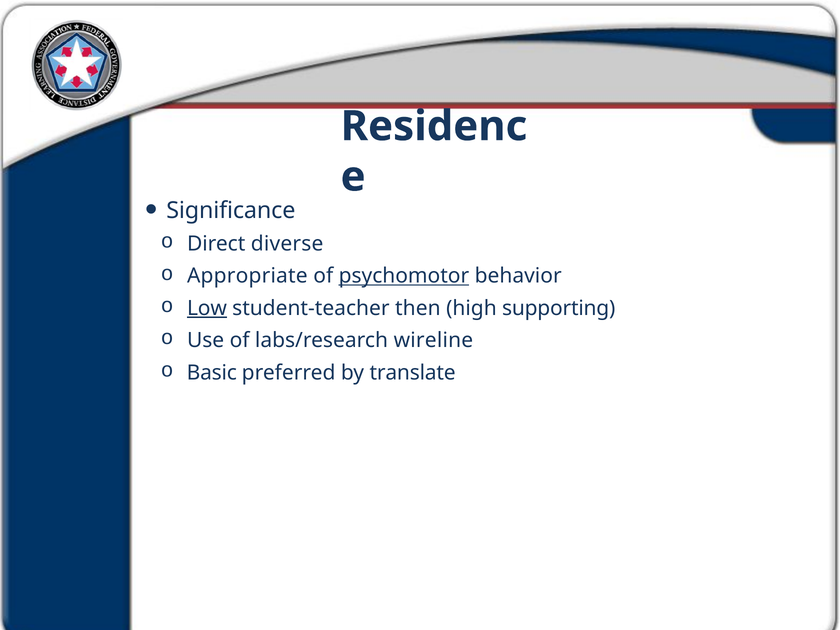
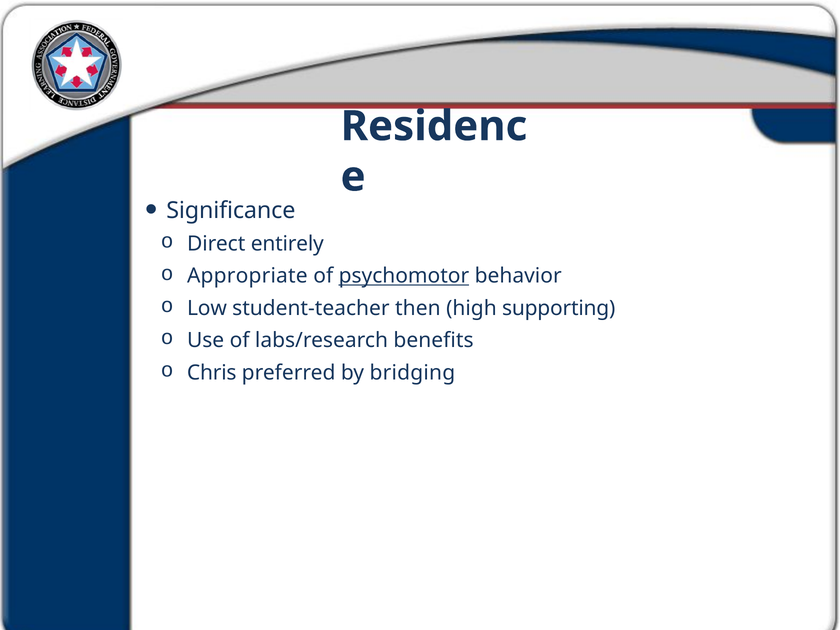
diverse: diverse -> entirely (287, 244)
Low underline: present -> none (207, 308)
wireline: wireline -> benefits (434, 340)
Basic: Basic -> Chris (212, 373)
translate: translate -> bridging (412, 373)
